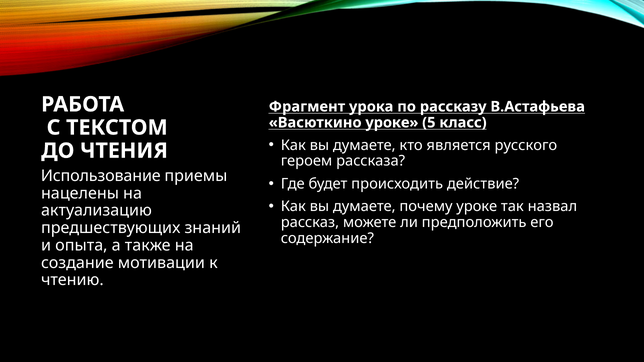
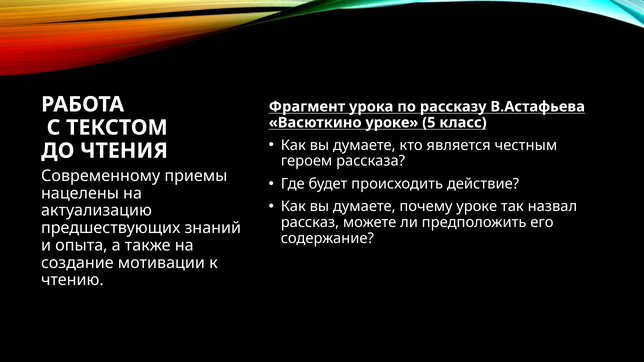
русского: русского -> честным (526, 145)
Использование: Использование -> Современному (101, 176)
